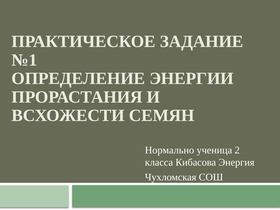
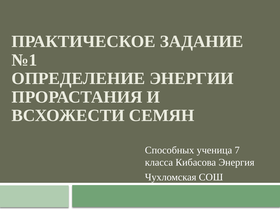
Нормально: Нормально -> Способных (170, 150)
2: 2 -> 7 (237, 150)
